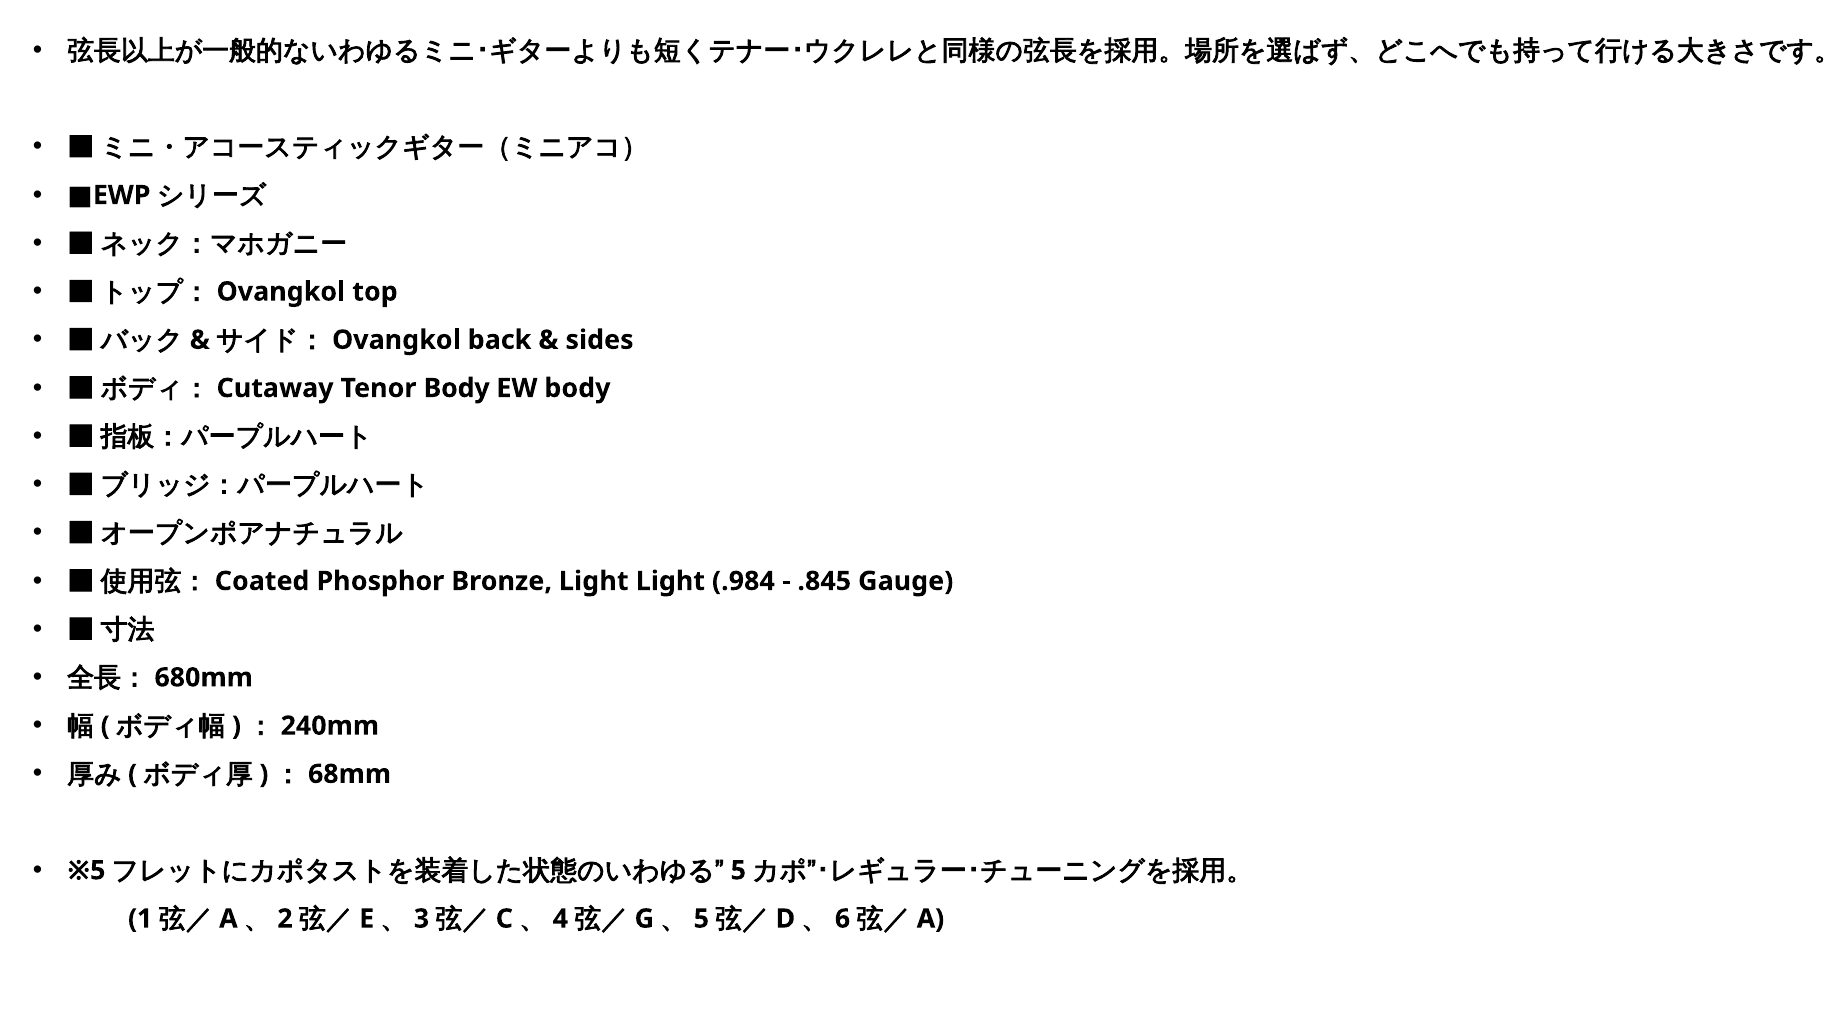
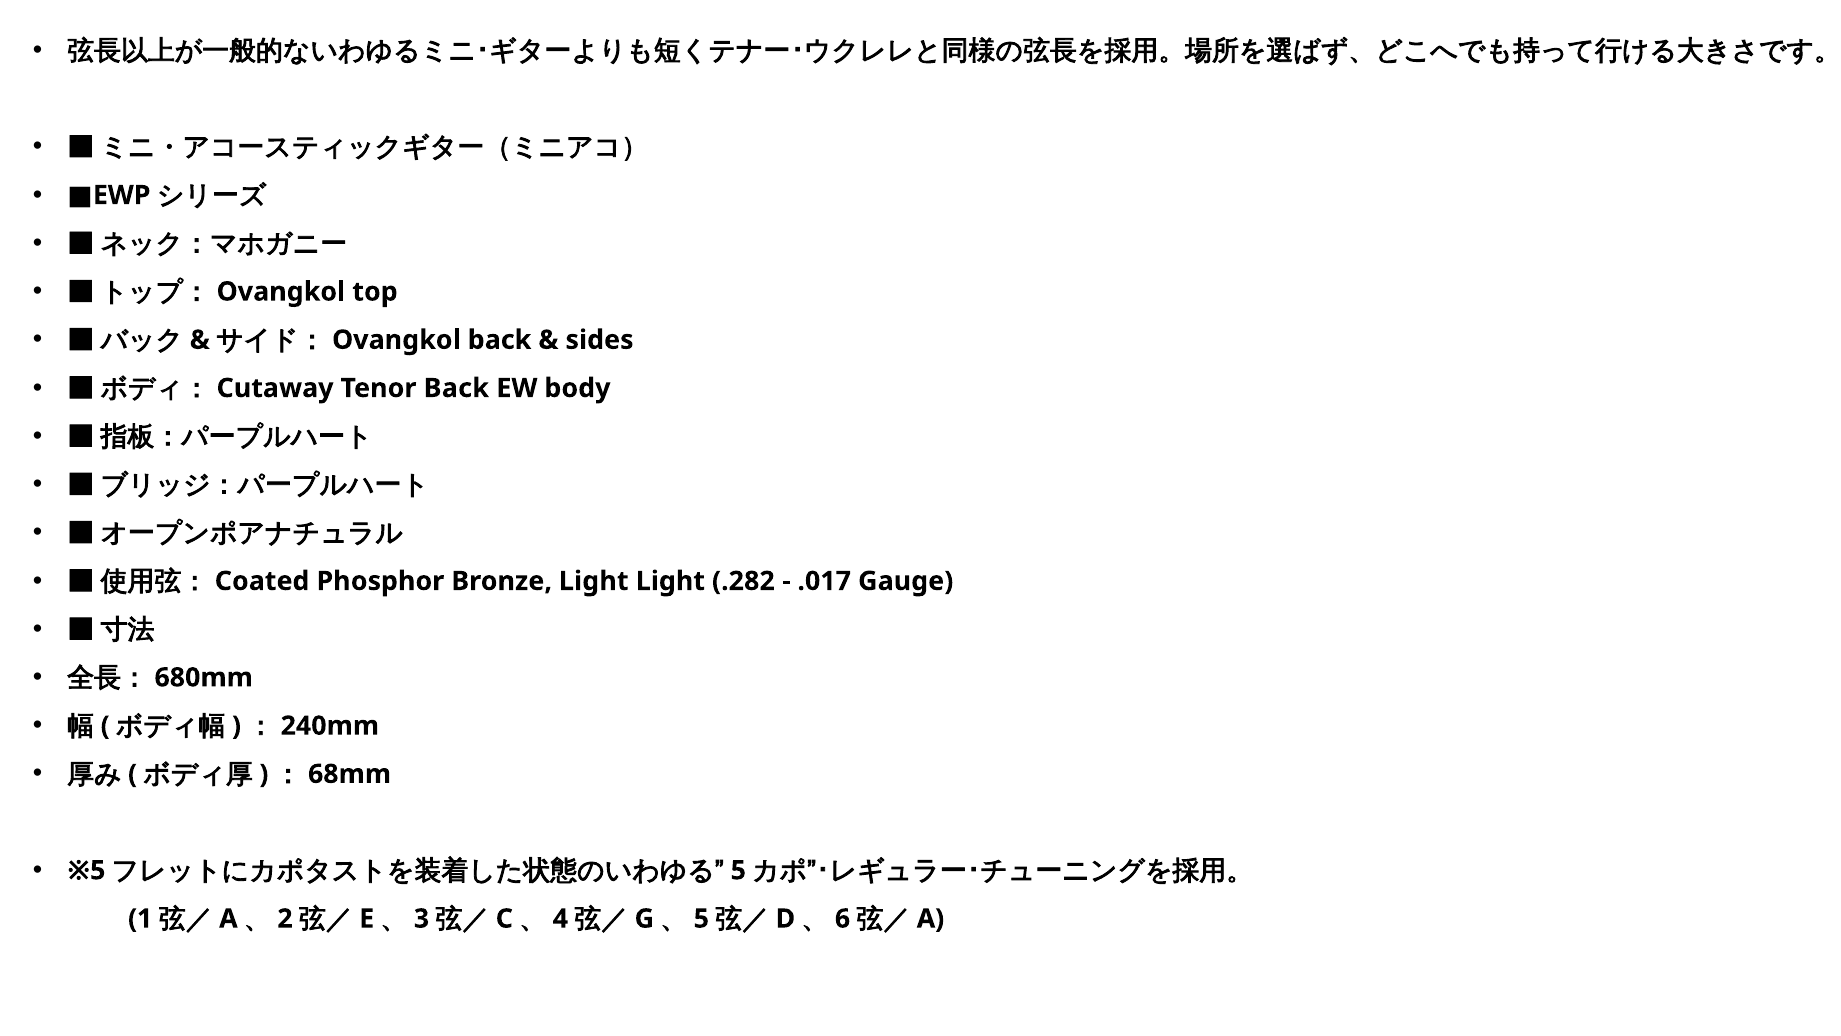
Tenor Body: Body -> Back (456, 388)
.984: .984 -> .282 (743, 581)
.845: .845 -> .017 (824, 581)
